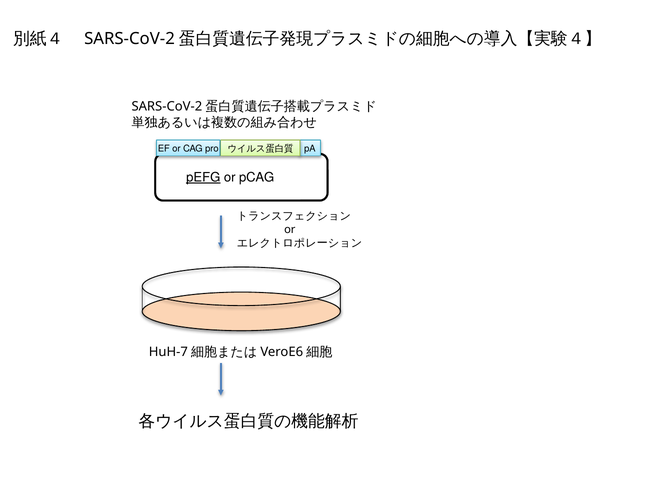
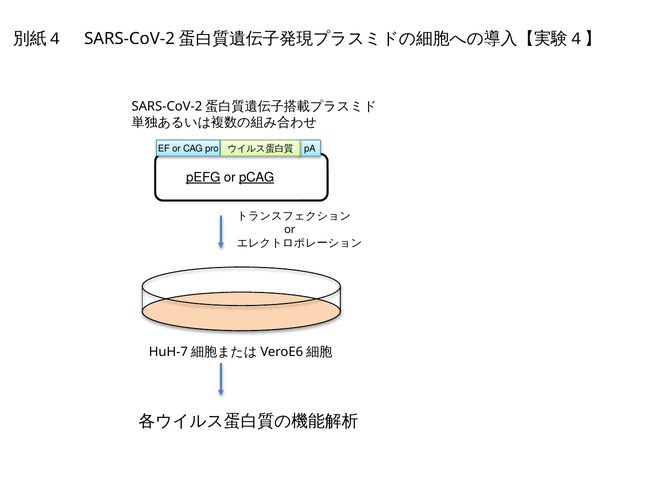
pCAG underline: none -> present (257, 178)
